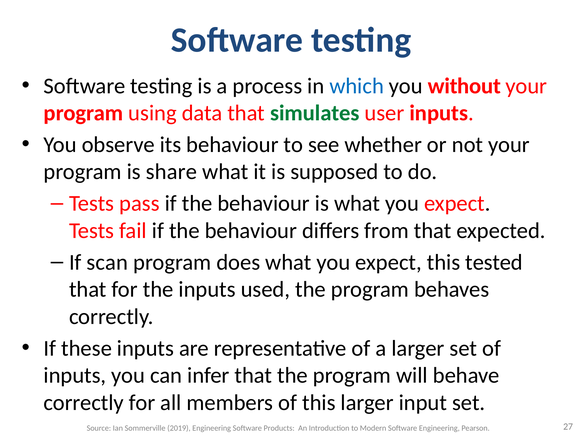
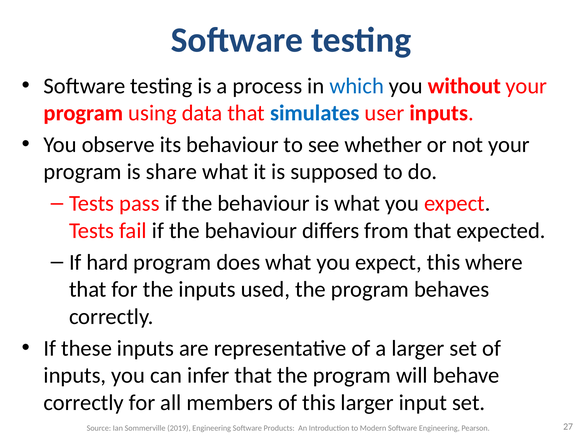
simulates colour: green -> blue (315, 113)
scan: scan -> hard (108, 262)
tested: tested -> where (494, 262)
